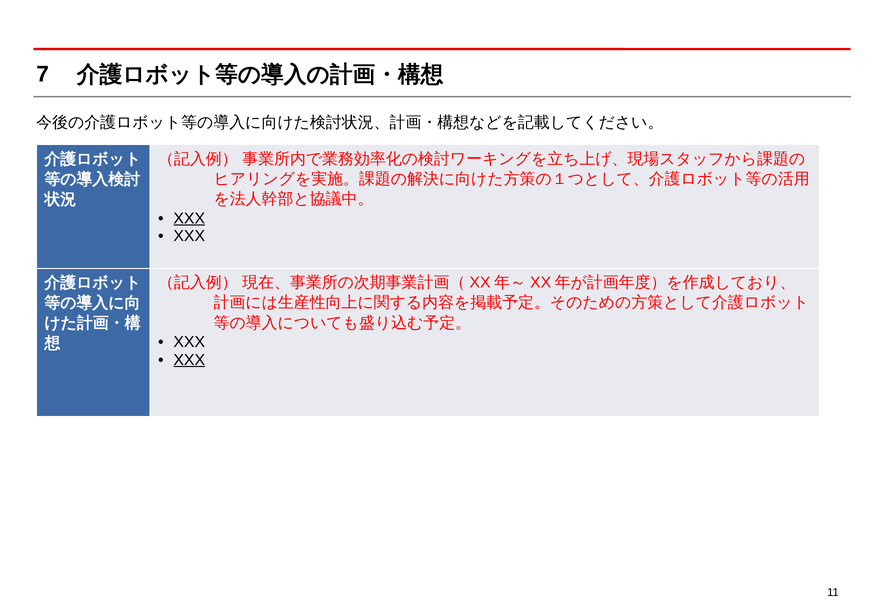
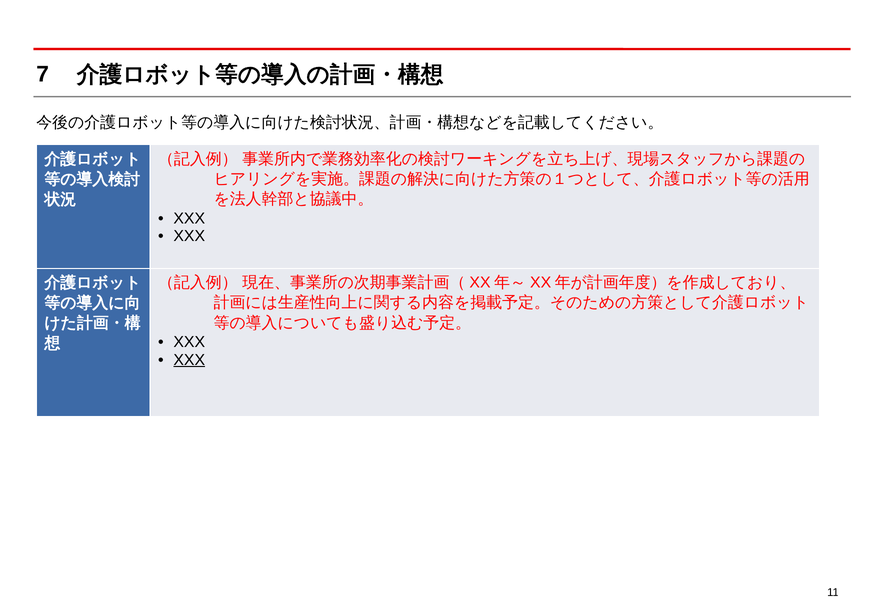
XXX underline: present -> none (189, 218)
